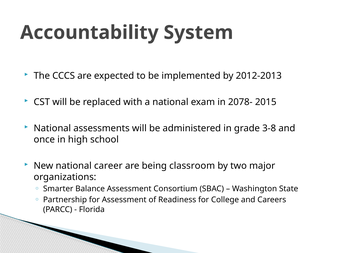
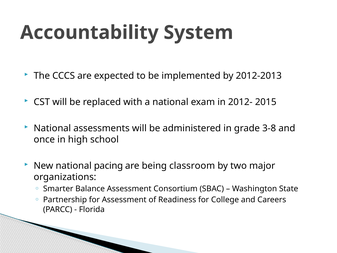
2078-: 2078- -> 2012- (240, 102)
career: career -> pacing (108, 166)
